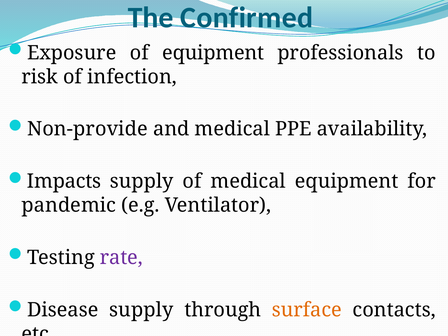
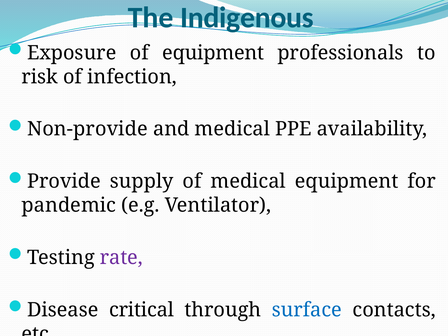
Confirmed: Confirmed -> Indigenous (247, 18)
Impacts: Impacts -> Provide (64, 181)
Disease supply: supply -> critical (142, 310)
surface colour: orange -> blue (307, 310)
